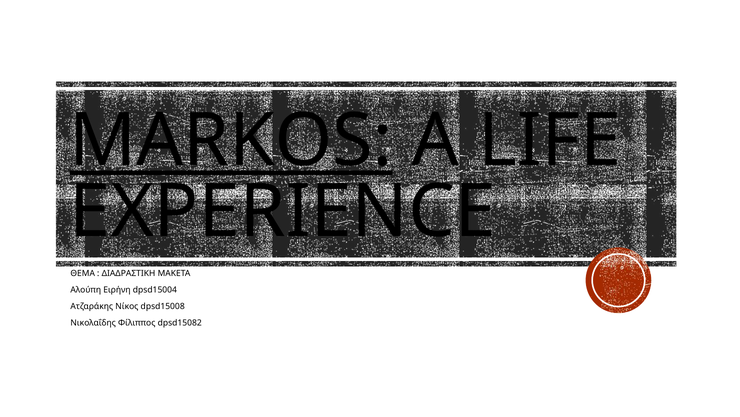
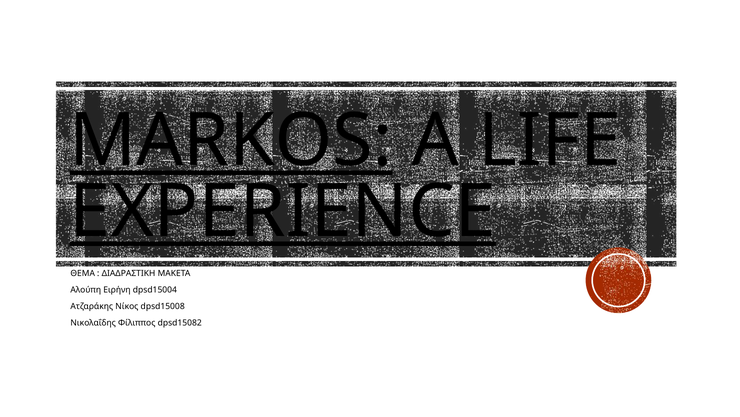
EXPERIENCE underline: none -> present (283, 211)
